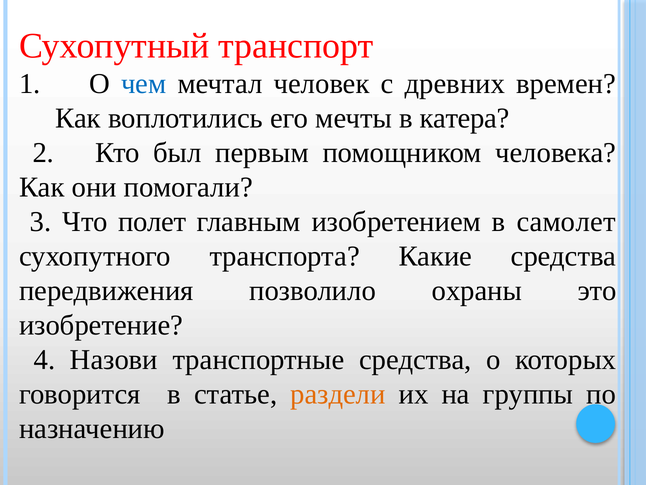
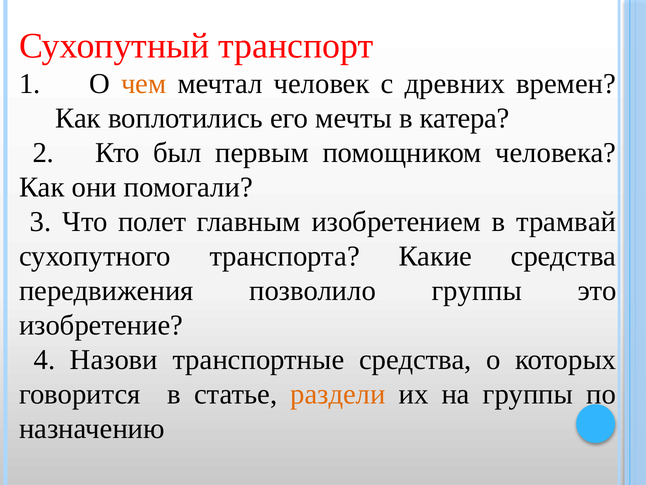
чем colour: blue -> orange (144, 84)
самолет: самолет -> трамвай (566, 222)
позволило охраны: охраны -> группы (477, 291)
